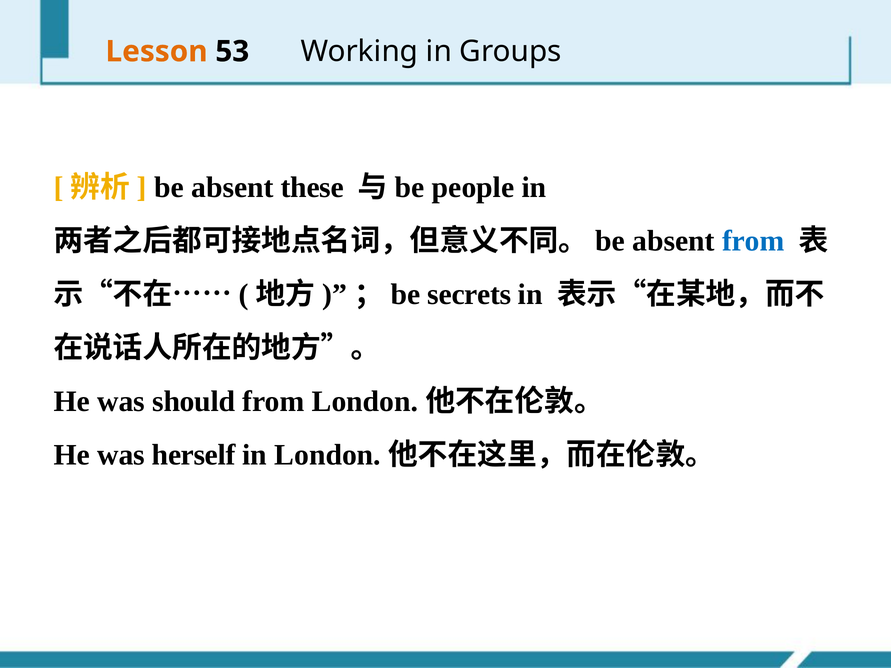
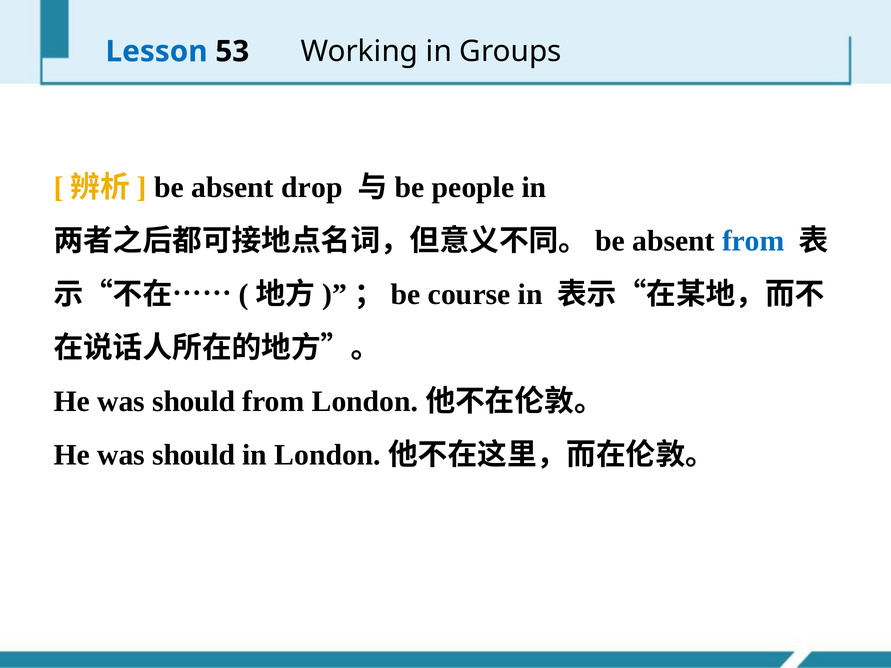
Lesson colour: orange -> blue (157, 51)
these: these -> drop (312, 188)
secrets: secrets -> course (469, 295)
herself: herself -> should (194, 455)
